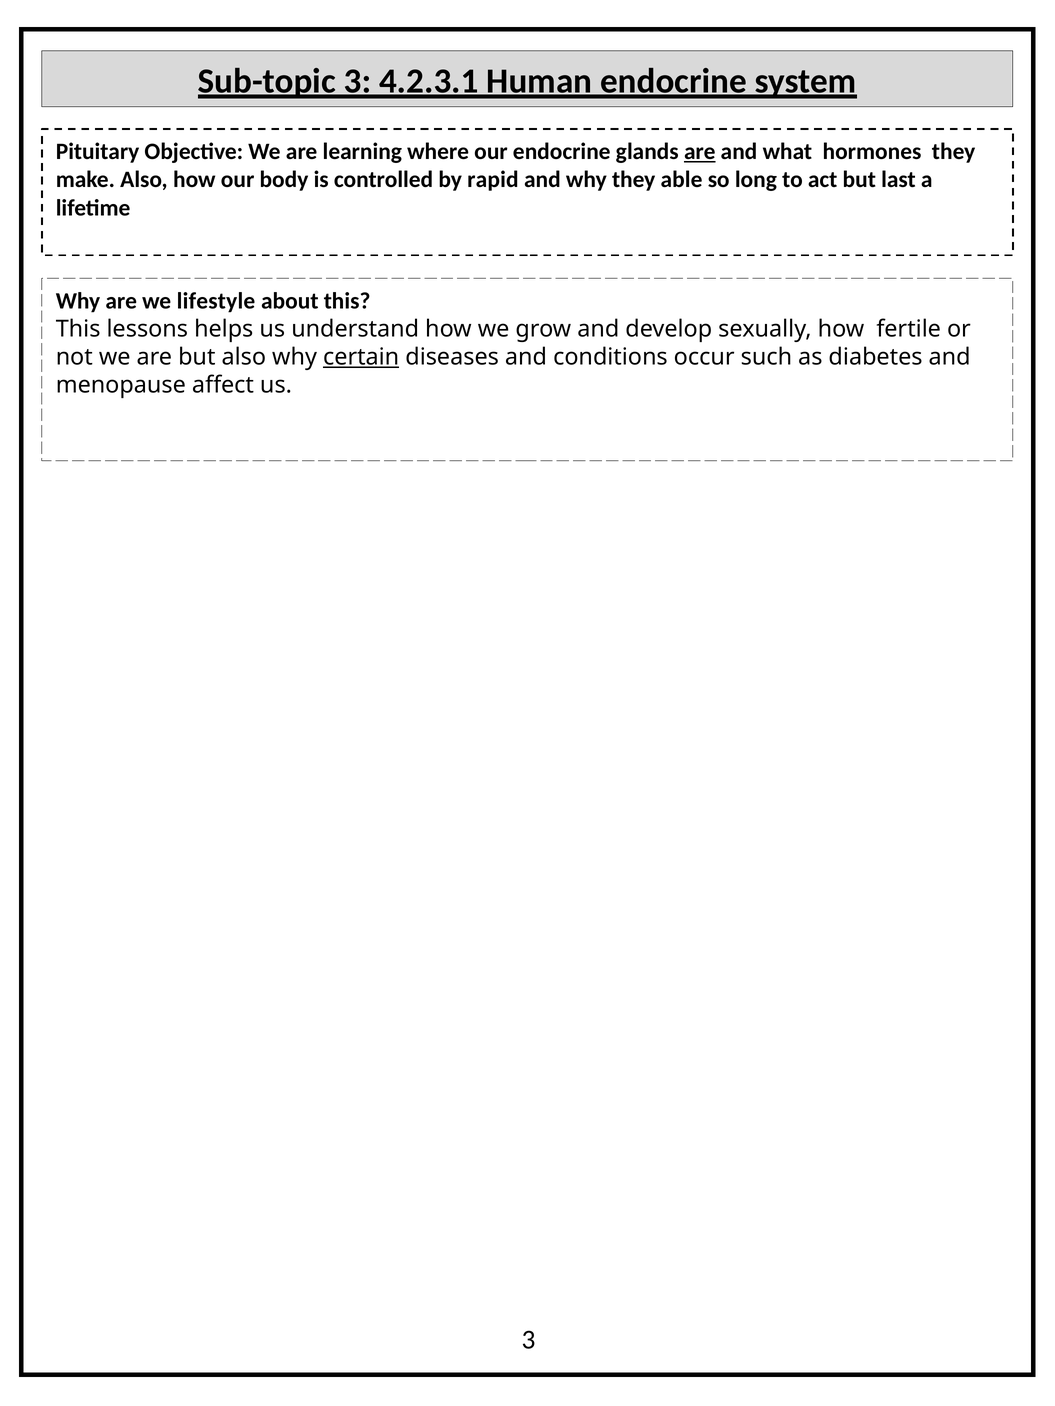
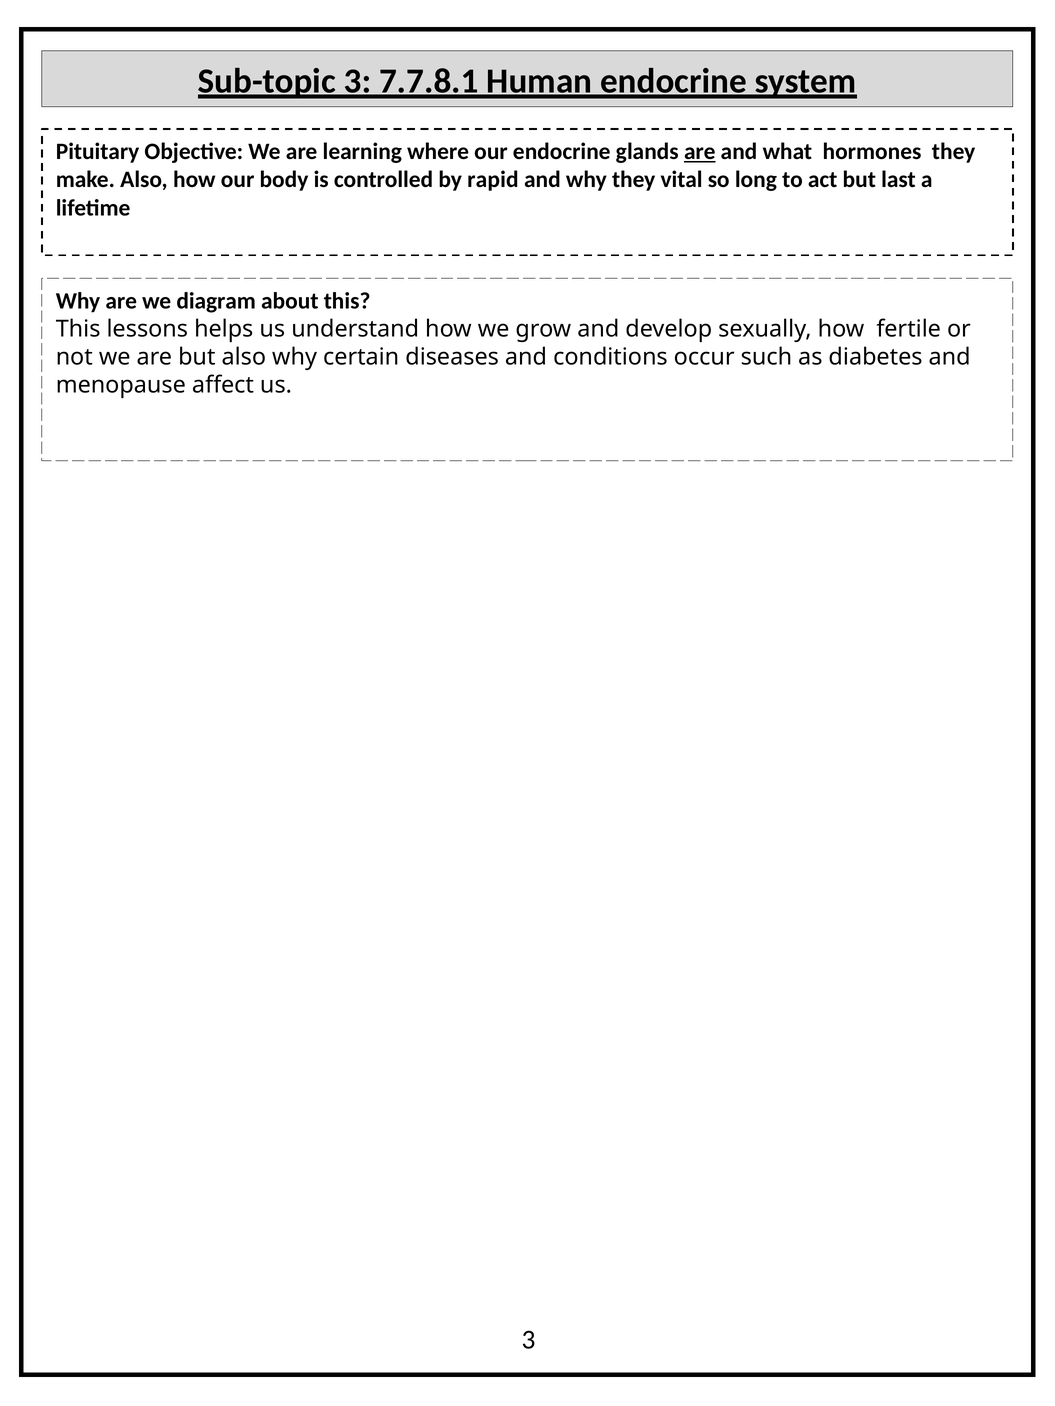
4.2.3.1: 4.2.3.1 -> 7.7.8.1 (429, 81)
able: able -> vital (682, 180)
lifestyle: lifestyle -> diagram (216, 301)
certain underline: present -> none (361, 357)
